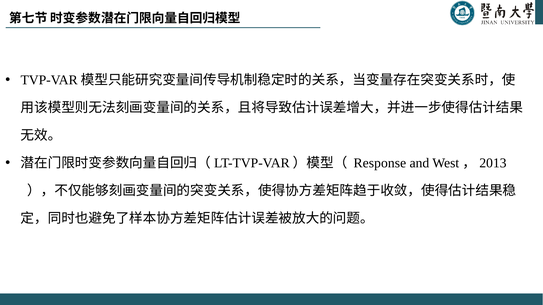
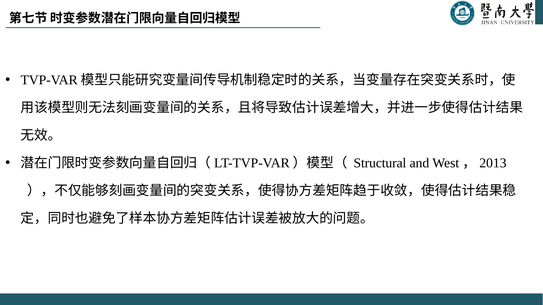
Response: Response -> Structural (380, 163)
